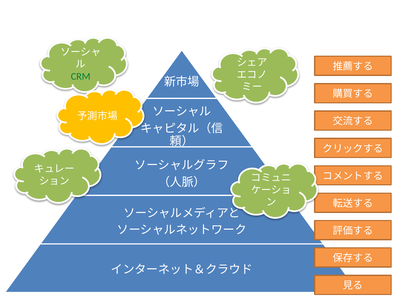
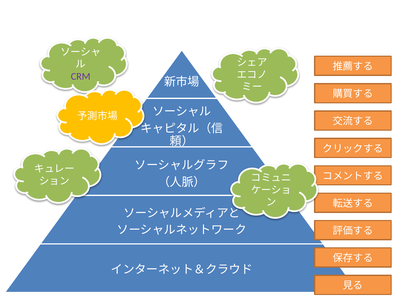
CRM colour: green -> purple (81, 76)
